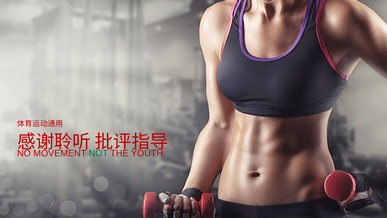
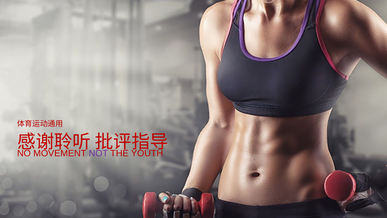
NOT colour: green -> purple (98, 153)
